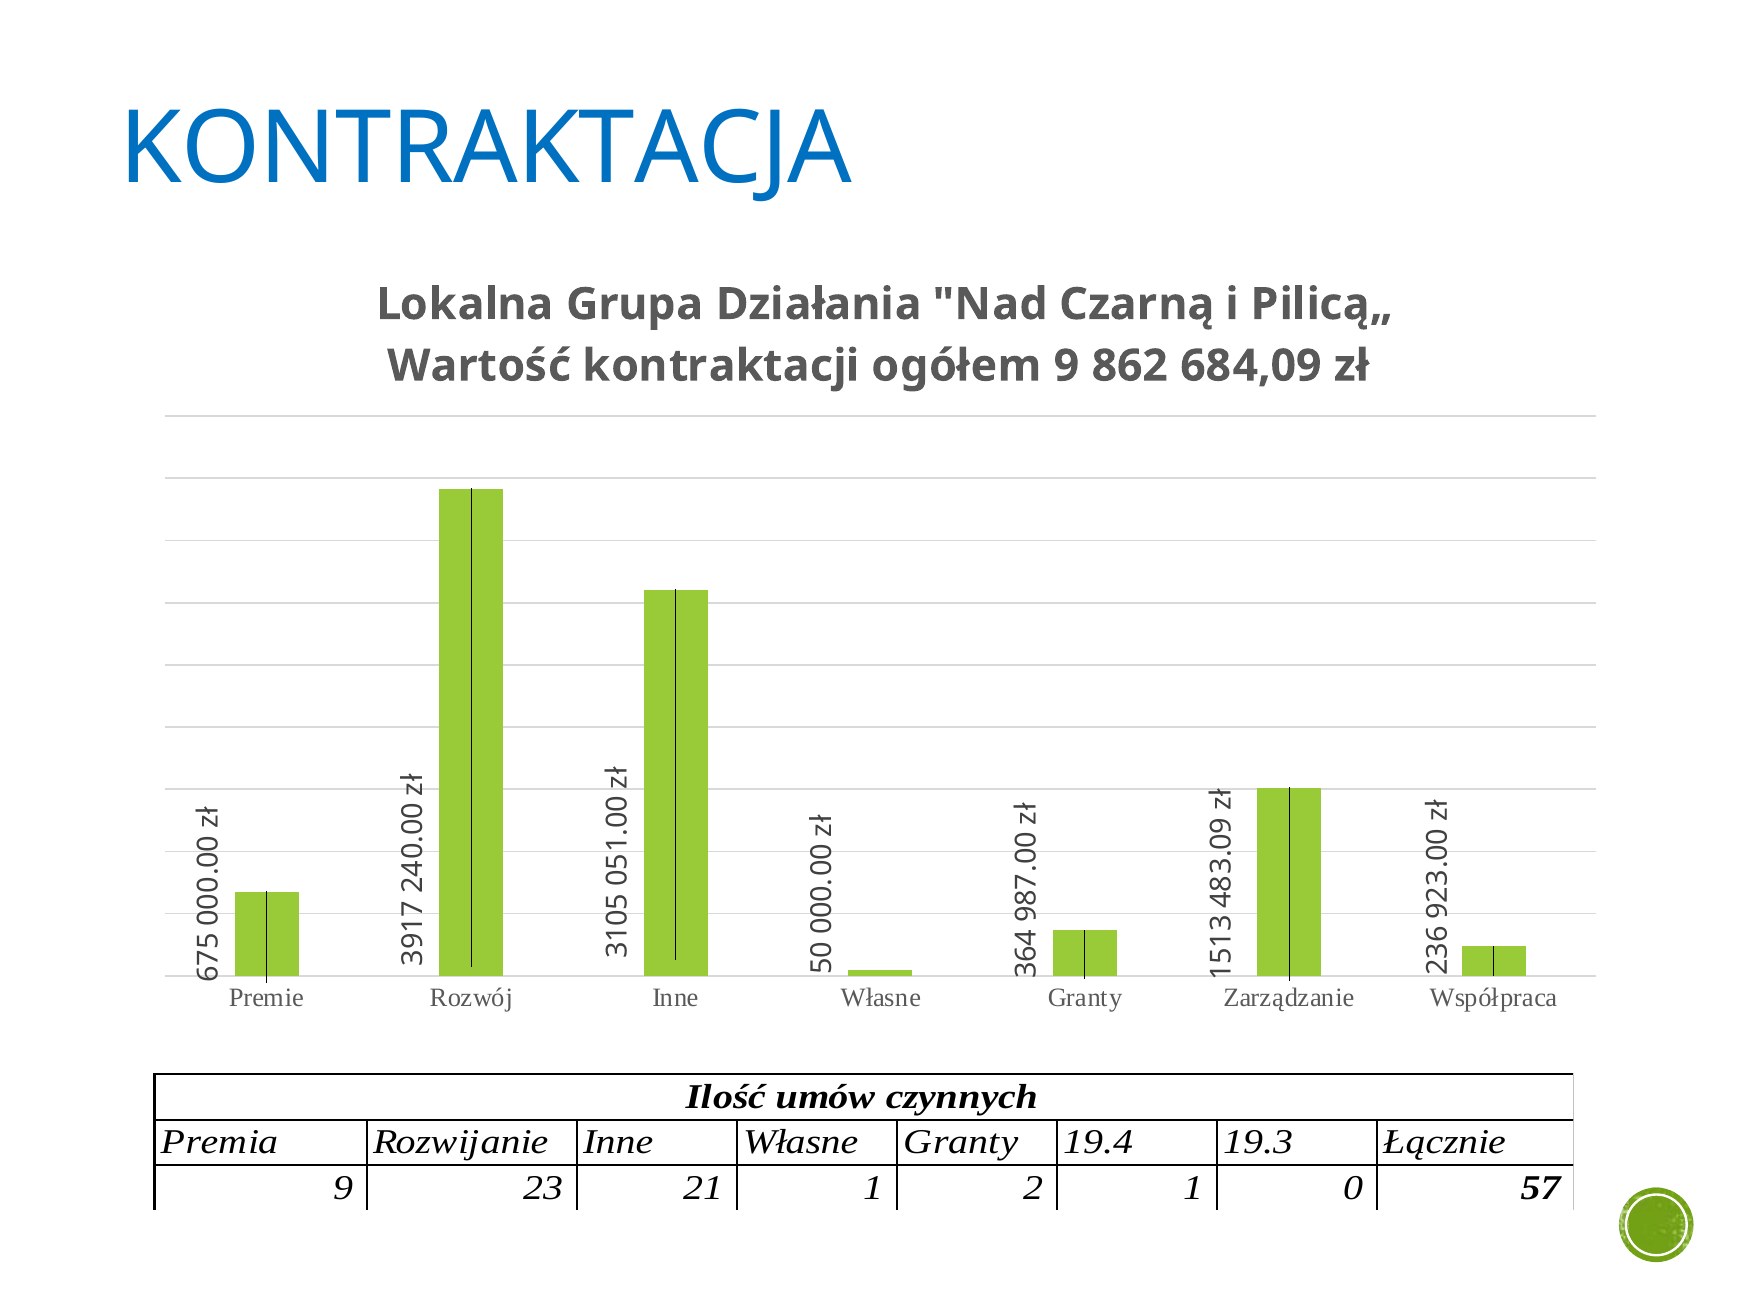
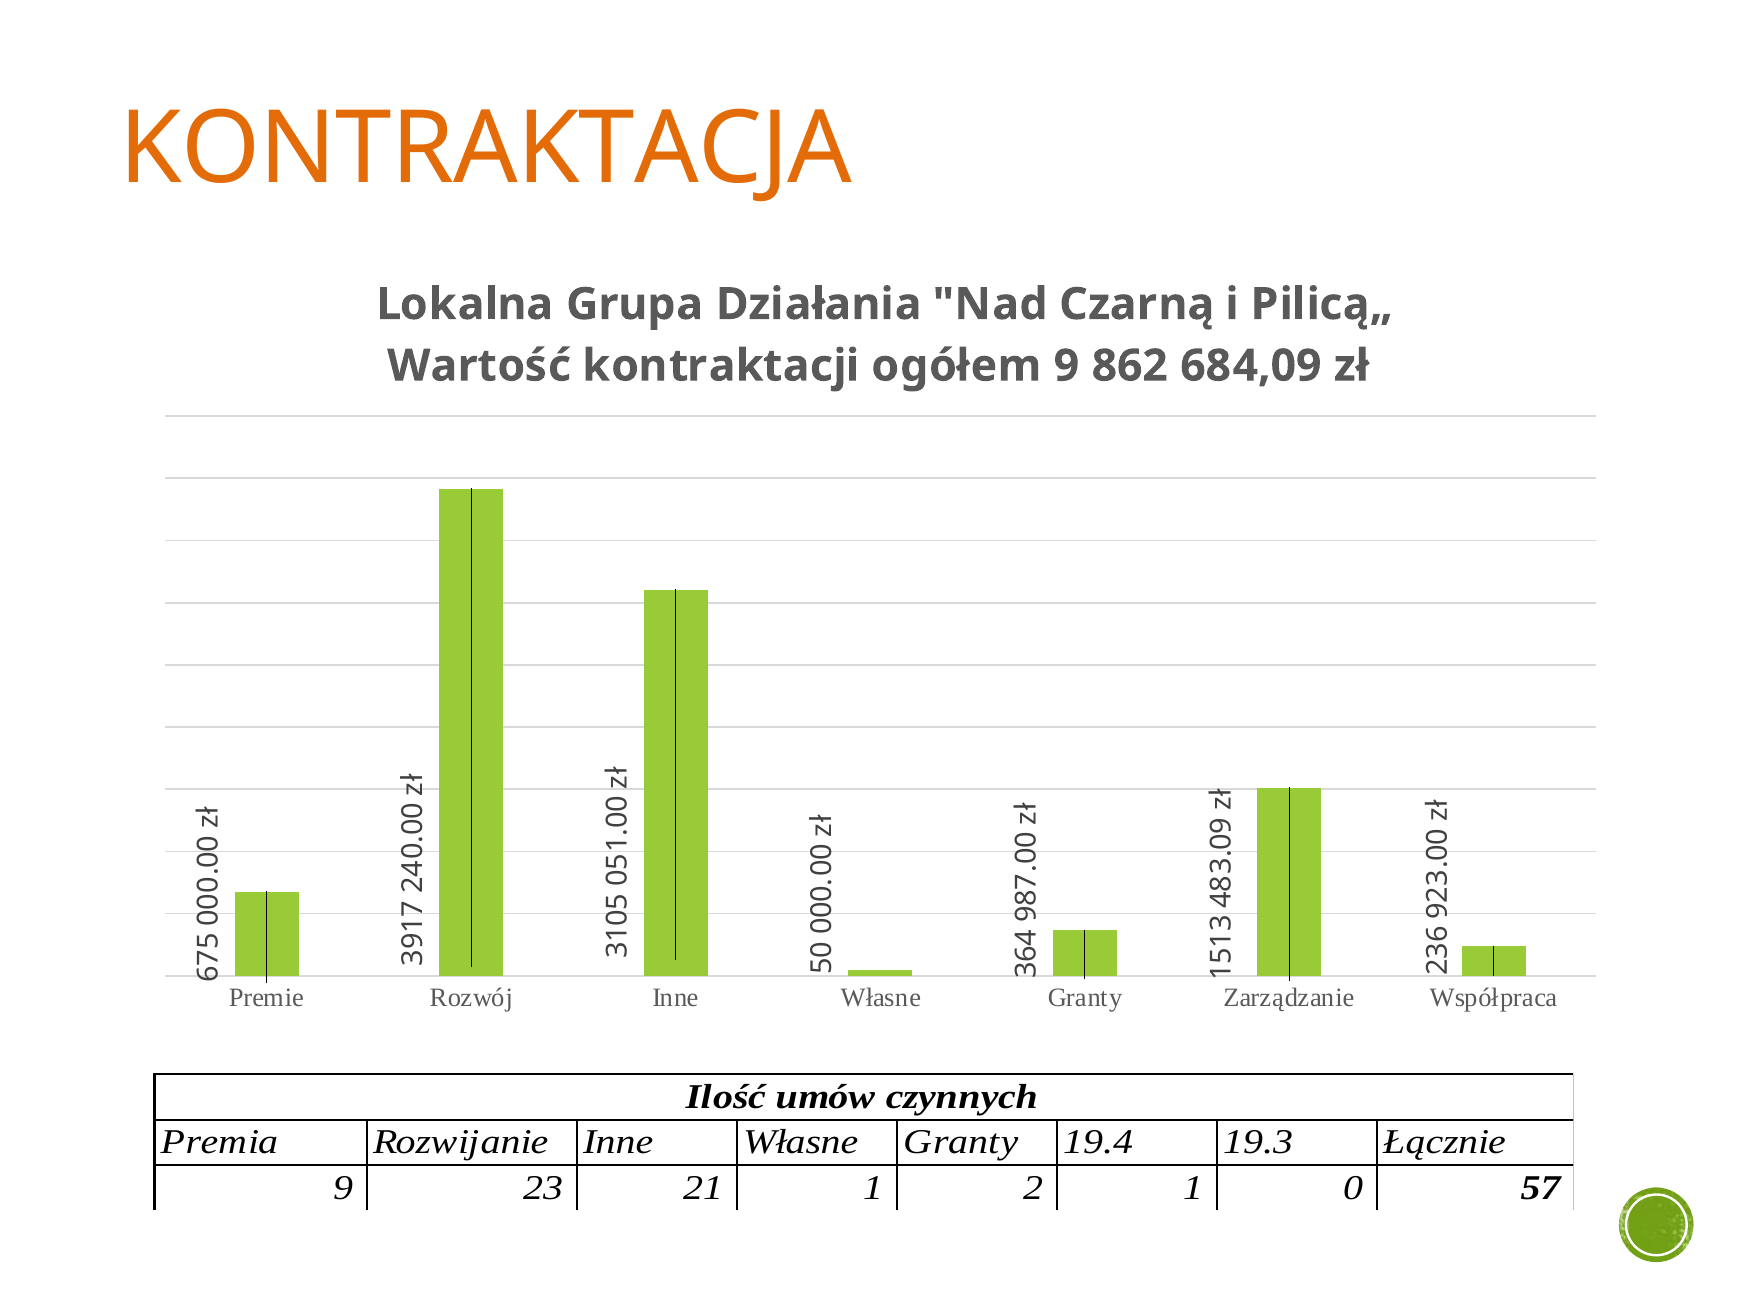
KONTRAKTACJA colour: blue -> orange (486, 149)
